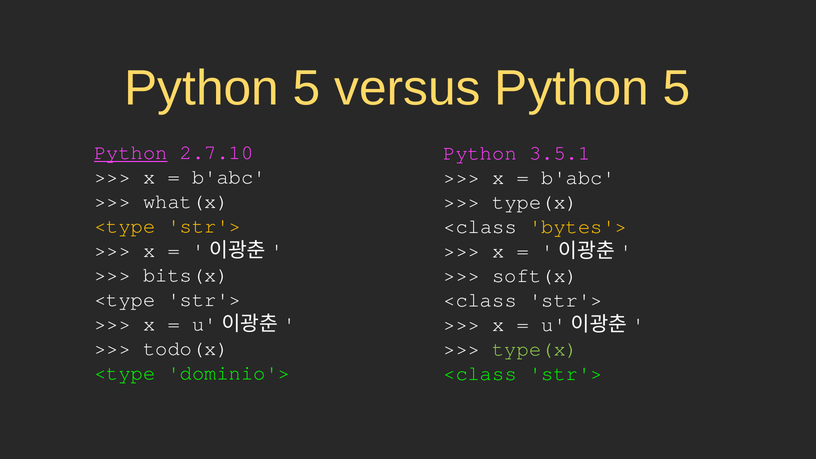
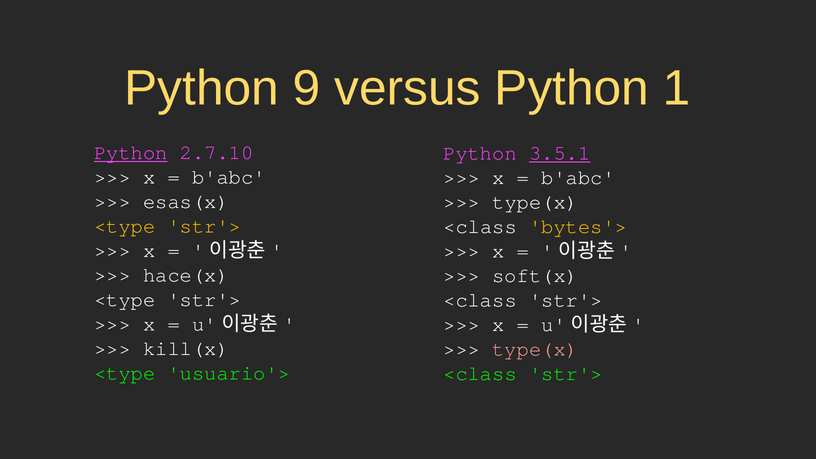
5: 5 -> 9 (307, 88)
versus Python 5: 5 -> 1 (677, 88)
3.5.1 underline: none -> present (560, 153)
what(x: what(x -> esas(x (186, 202)
bits(x: bits(x -> hace(x (186, 275)
todo(x: todo(x -> kill(x (186, 349)
type(x colour: light green -> pink (535, 349)
dominio'>: dominio'> -> usuario'> (229, 373)
